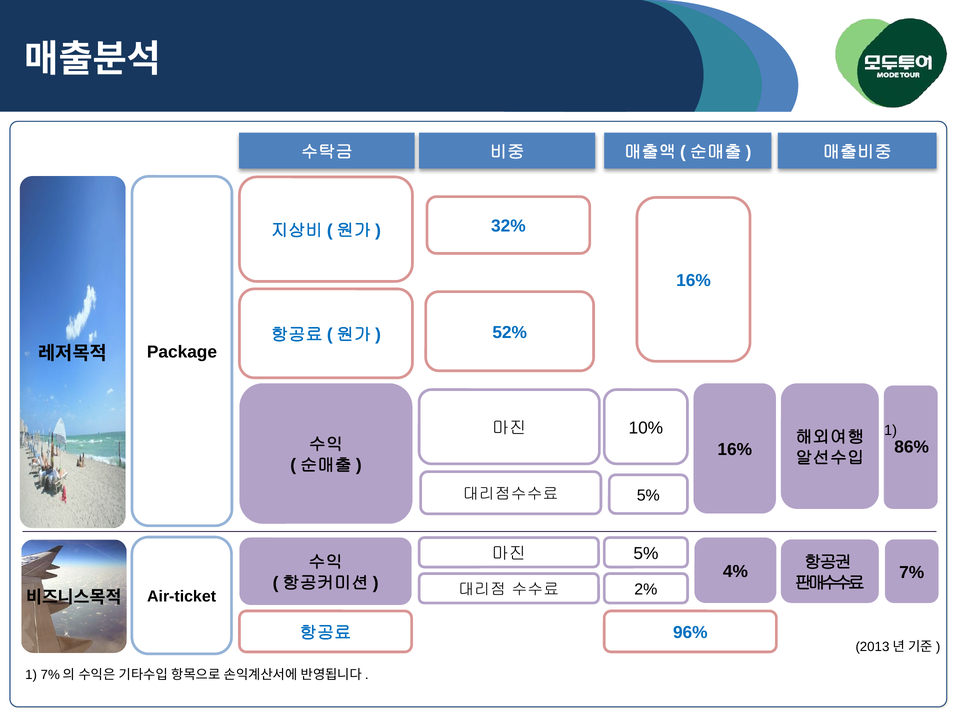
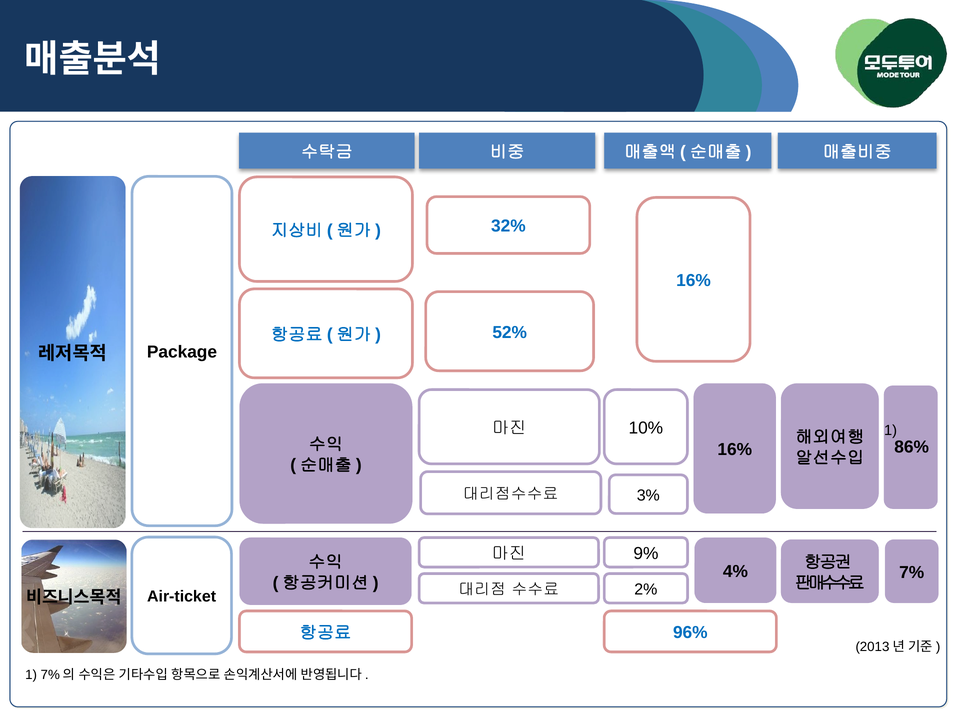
5%: 5% -> 3% (648, 495)
5%: 5% -> 9% (646, 553)
